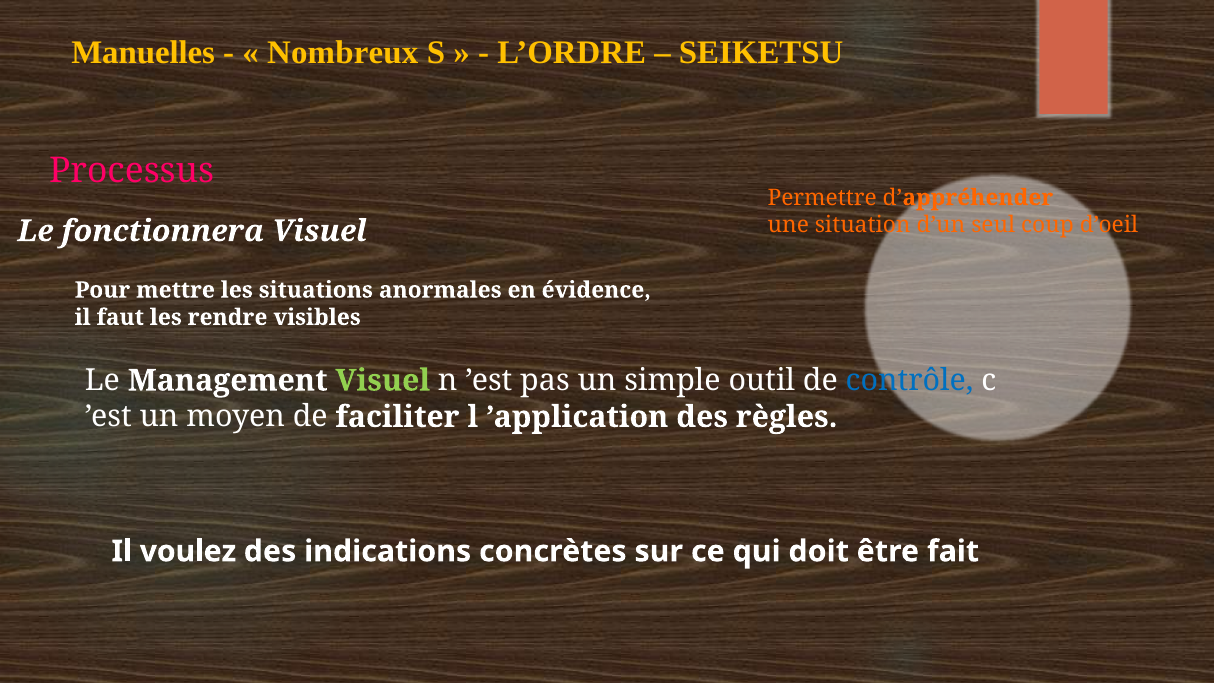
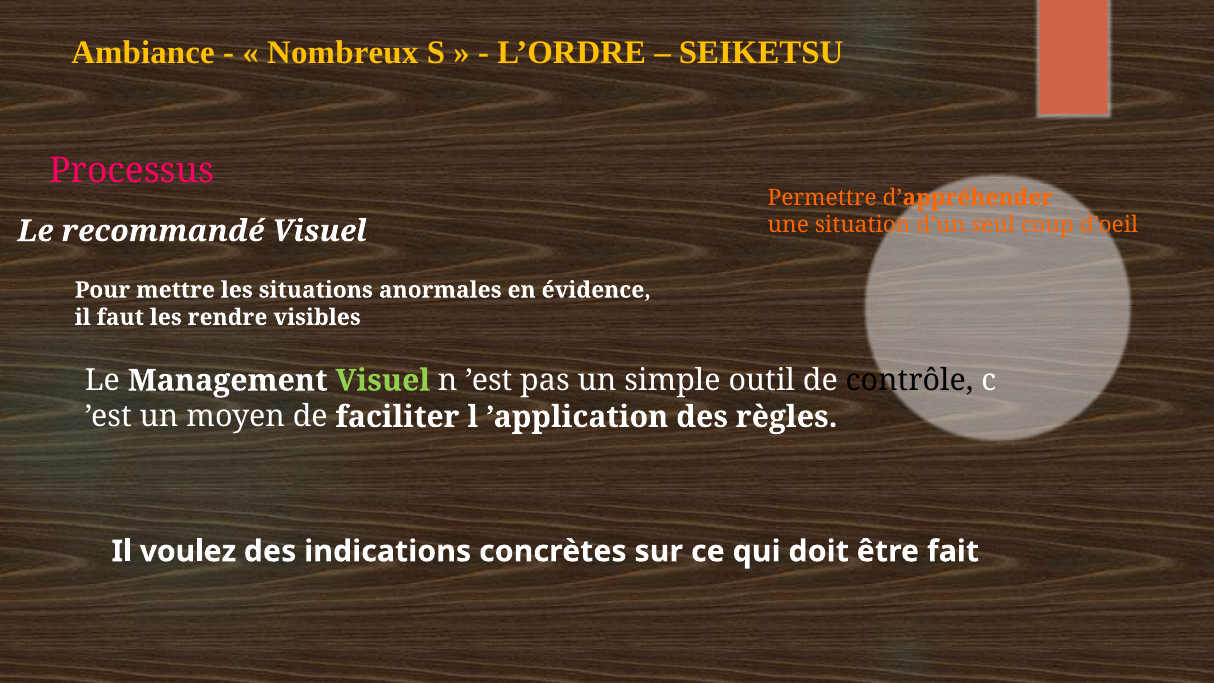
Manuelles: Manuelles -> Ambiance (143, 52)
fonctionnera: fonctionnera -> recommandé (163, 231)
contrôle colour: blue -> black (910, 380)
